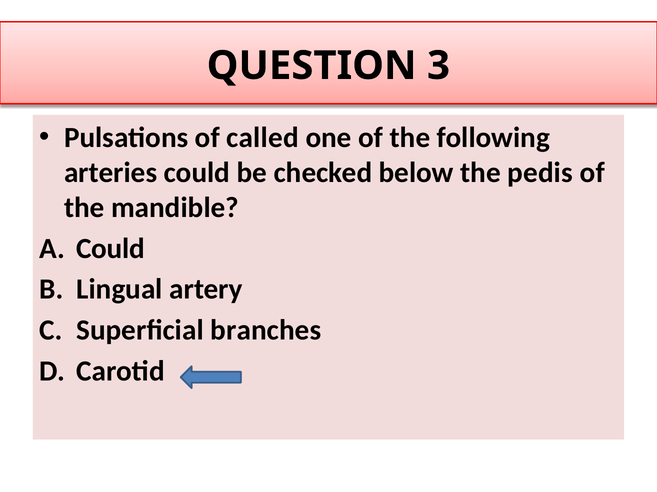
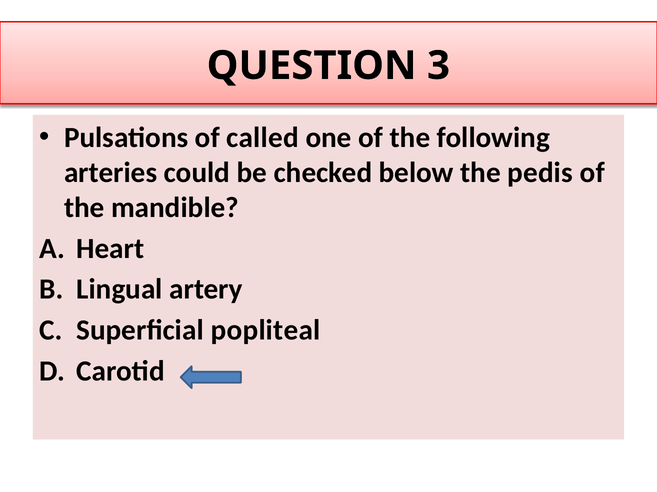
Could: Could -> Heart (110, 249)
branches: branches -> popliteal (266, 331)
